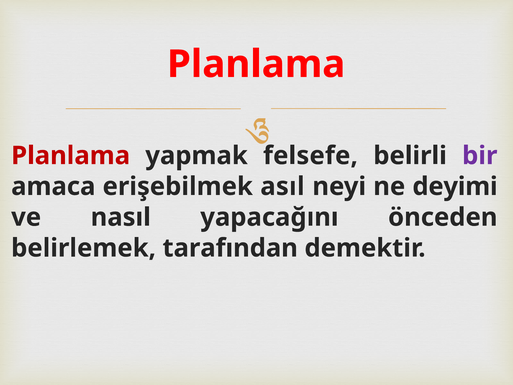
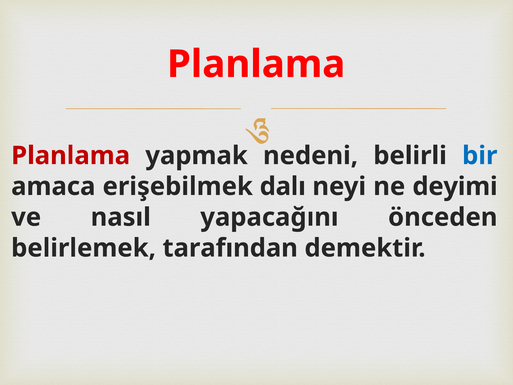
felsefe: felsefe -> nedeni (311, 156)
bir colour: purple -> blue (480, 156)
asıl: asıl -> dalı (283, 186)
